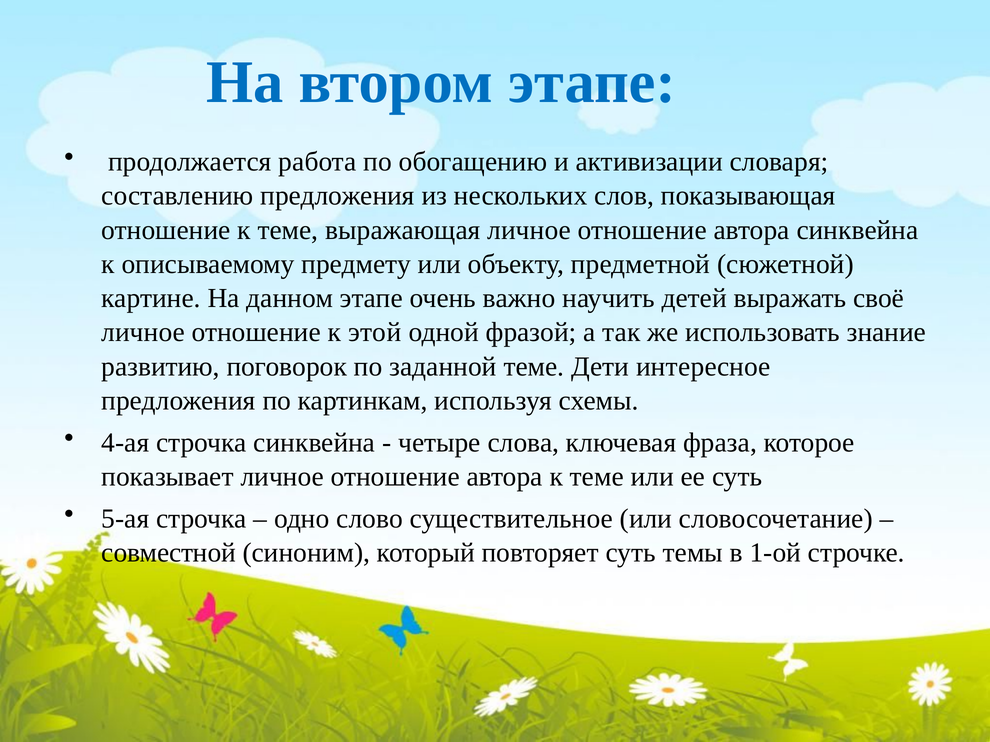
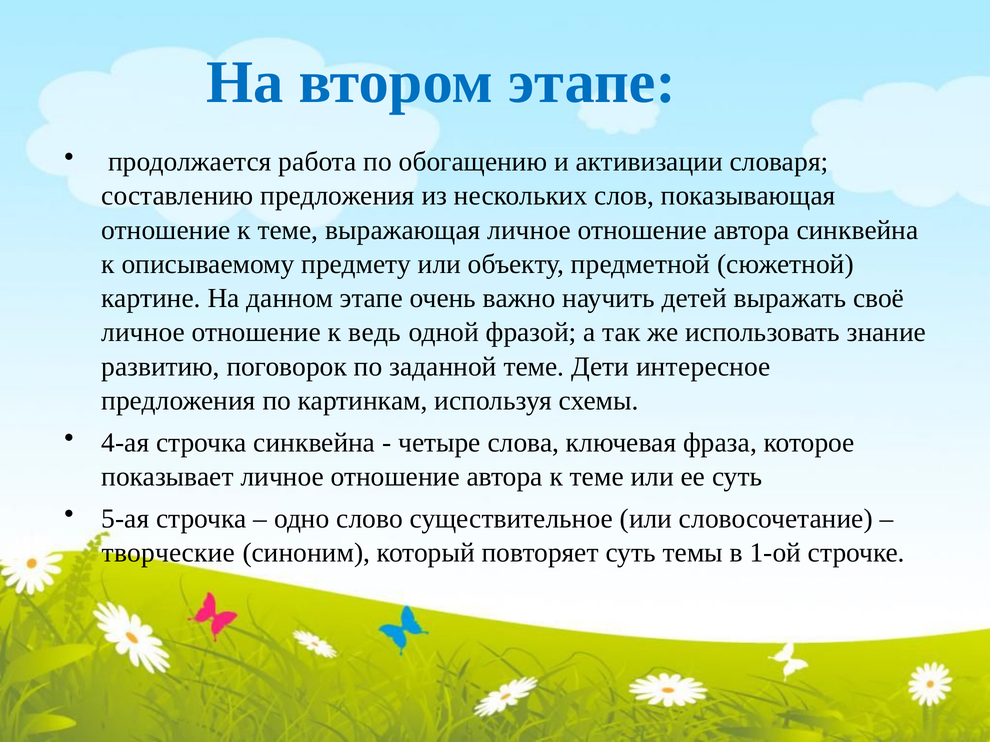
этой: этой -> ведь (375, 333)
совместной: совместной -> творческие (168, 553)
